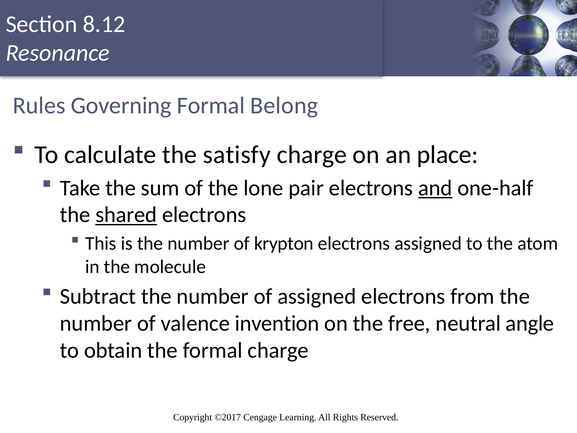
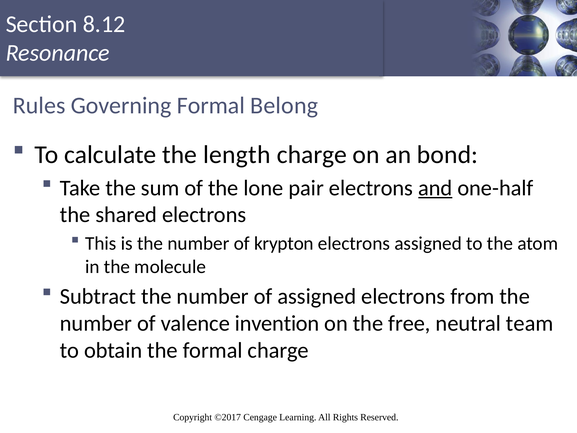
satisfy: satisfy -> length (237, 155)
place: place -> bond (448, 155)
shared underline: present -> none (126, 215)
angle: angle -> team (530, 323)
